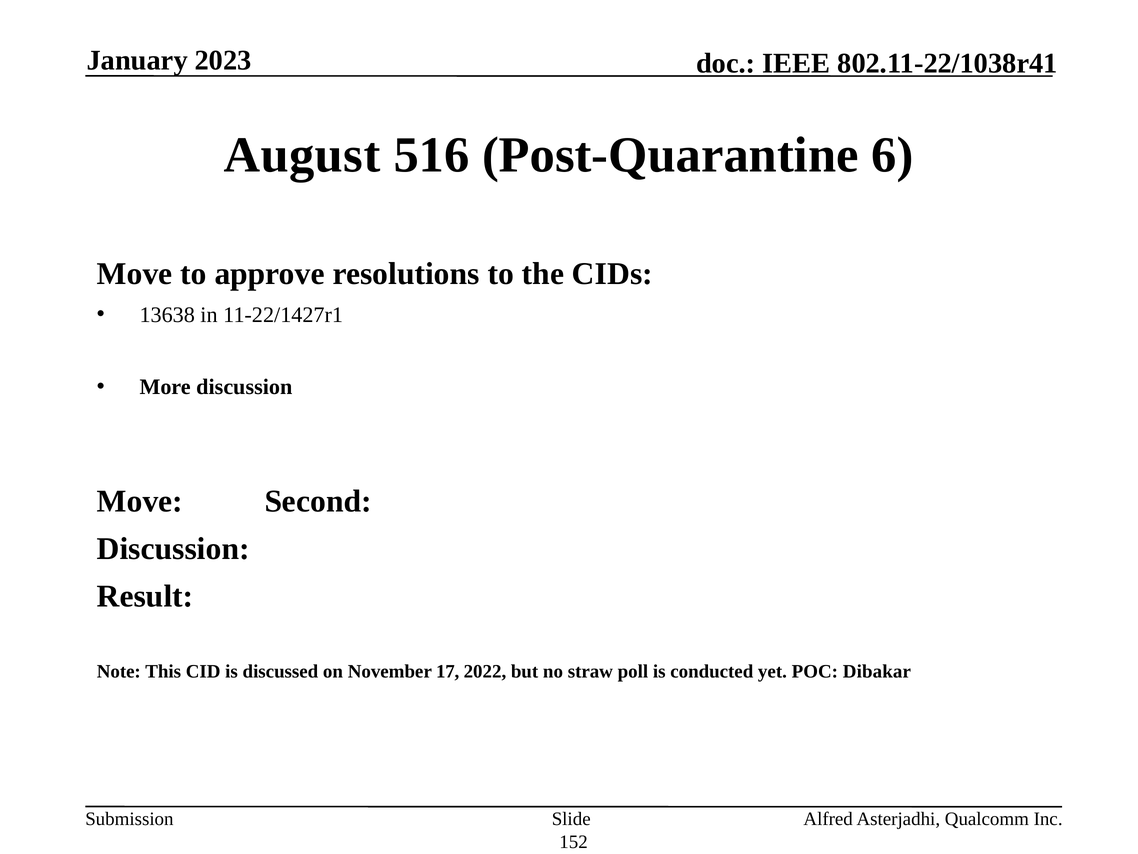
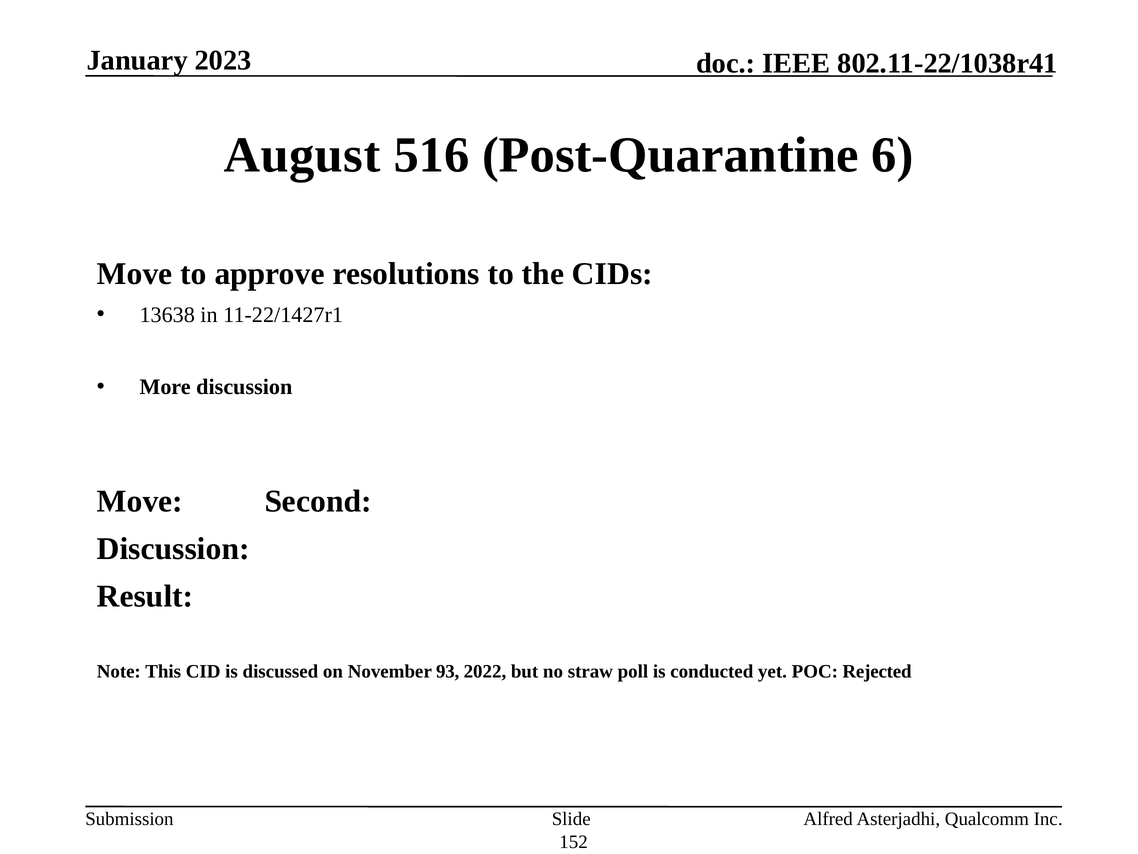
17: 17 -> 93 (448, 671)
Dibakar: Dibakar -> Rejected (877, 671)
